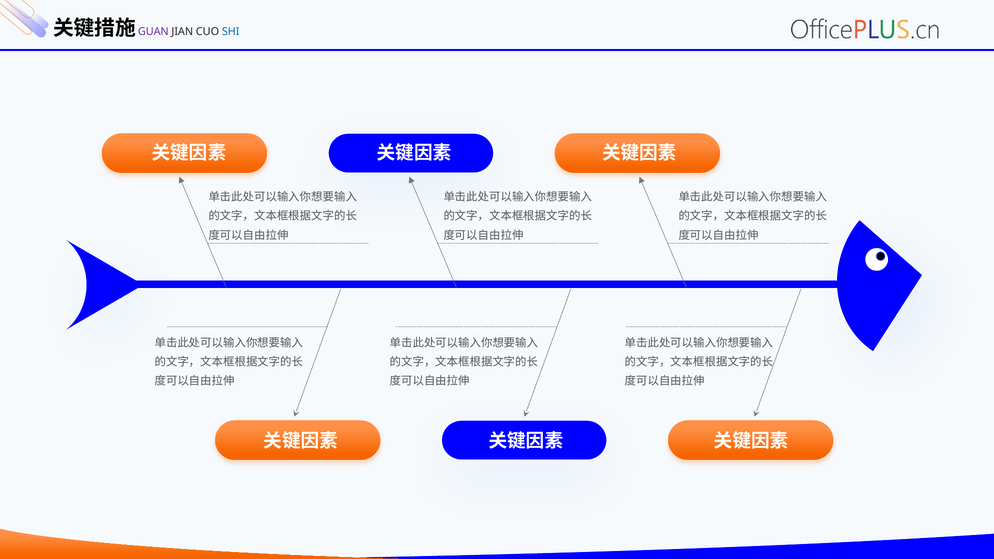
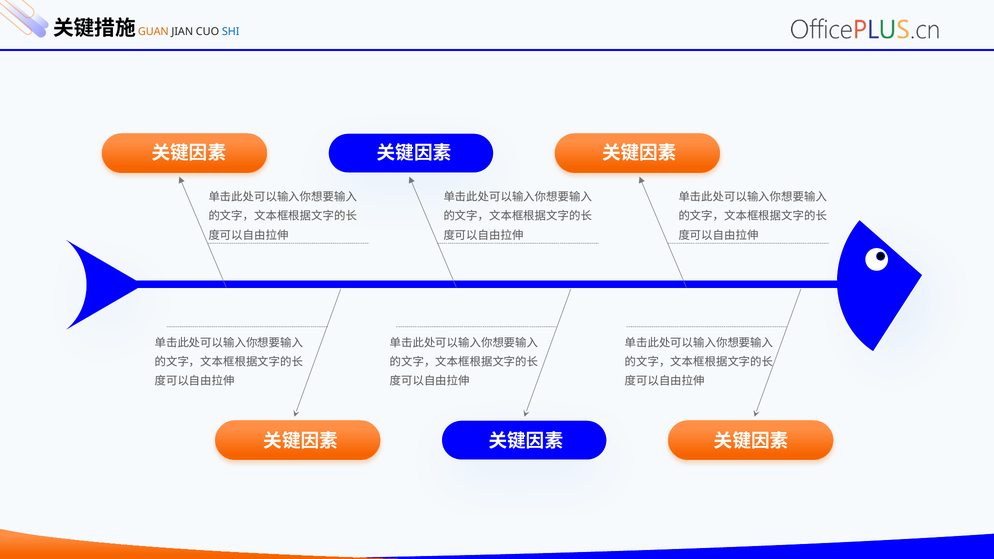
GUAN colour: purple -> orange (153, 32)
